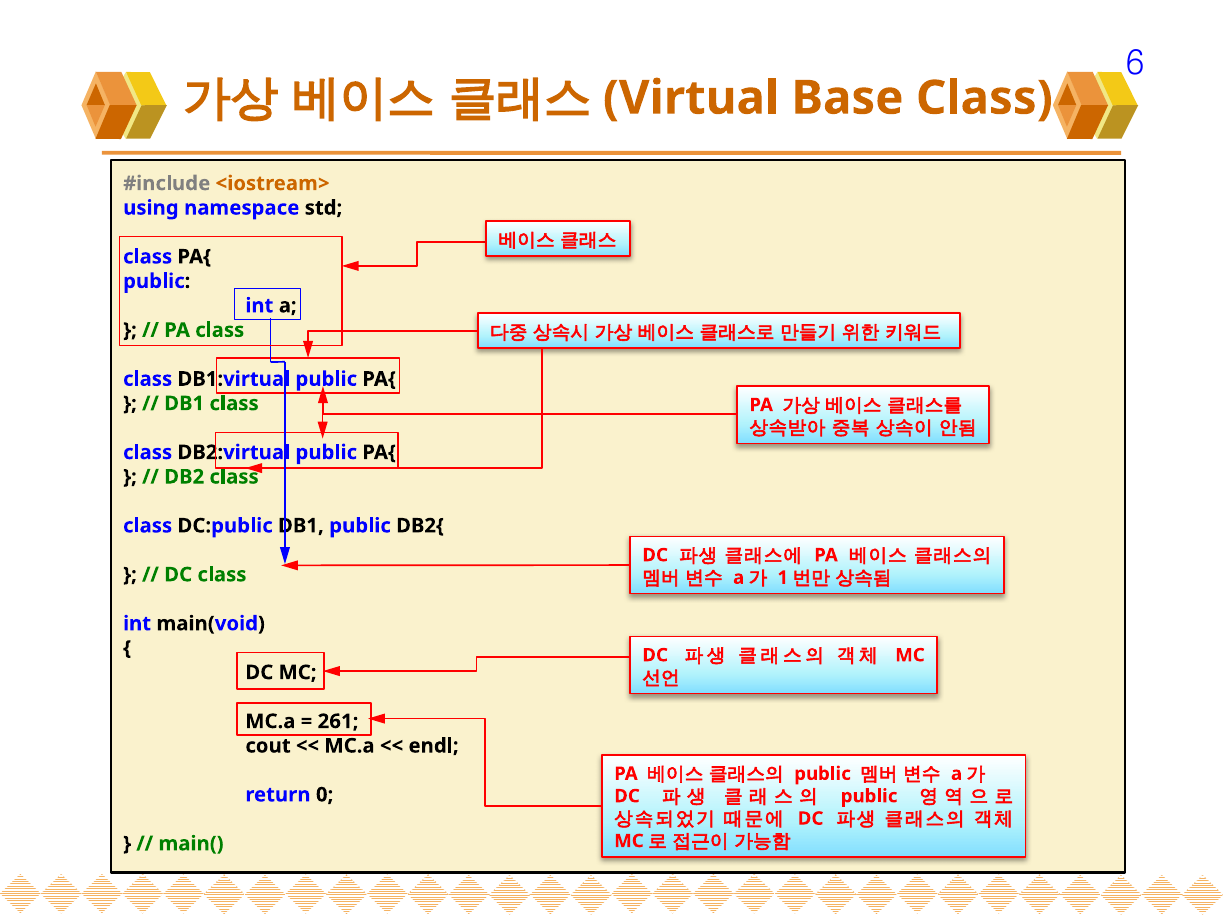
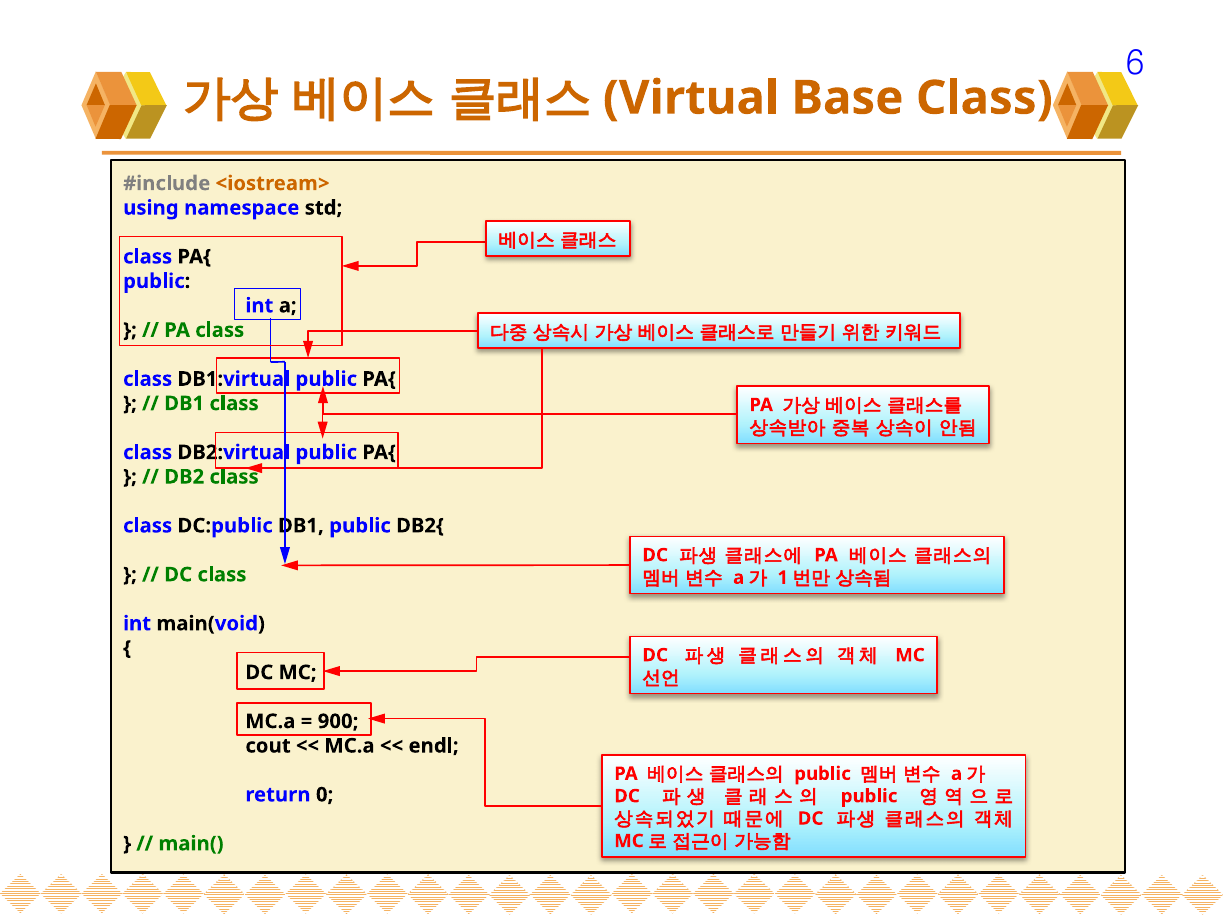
261: 261 -> 900 (338, 722)
